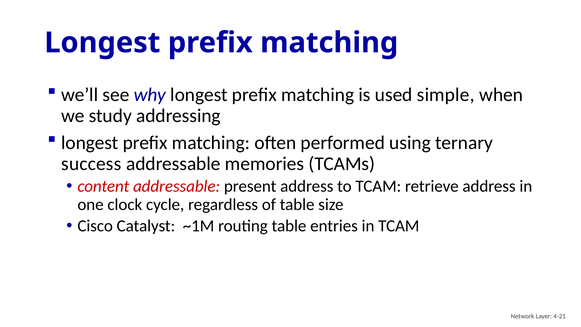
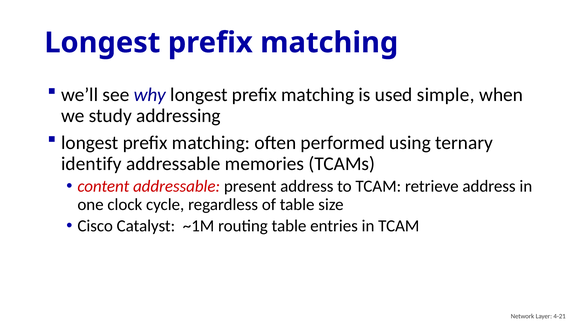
success: success -> identify (91, 164)
